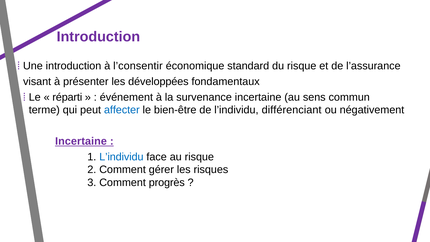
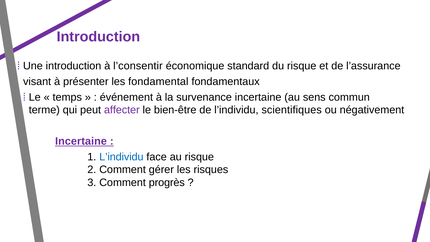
développées: développées -> fondamental (158, 82)
réparti: réparti -> temps (67, 97)
affecter colour: blue -> purple (122, 110)
différenciant: différenciant -> scientifiques (292, 110)
